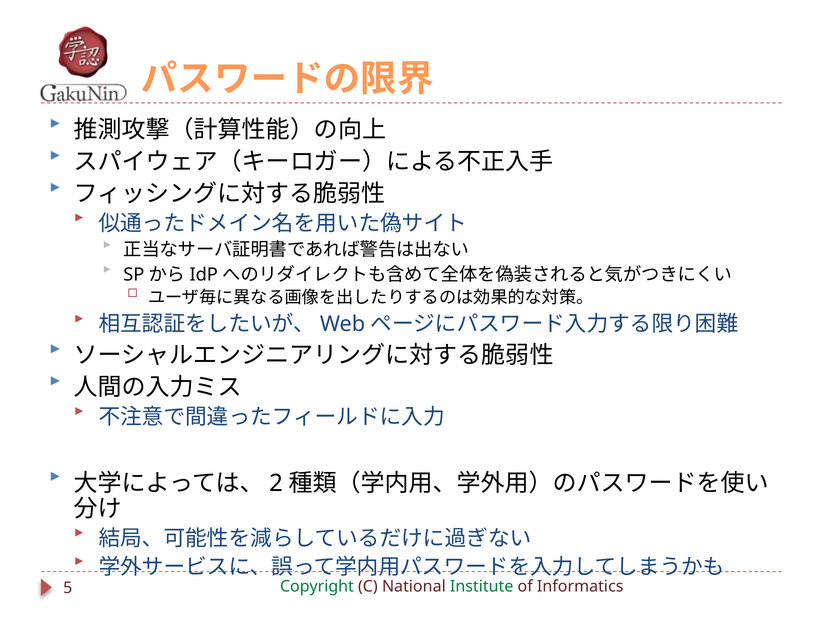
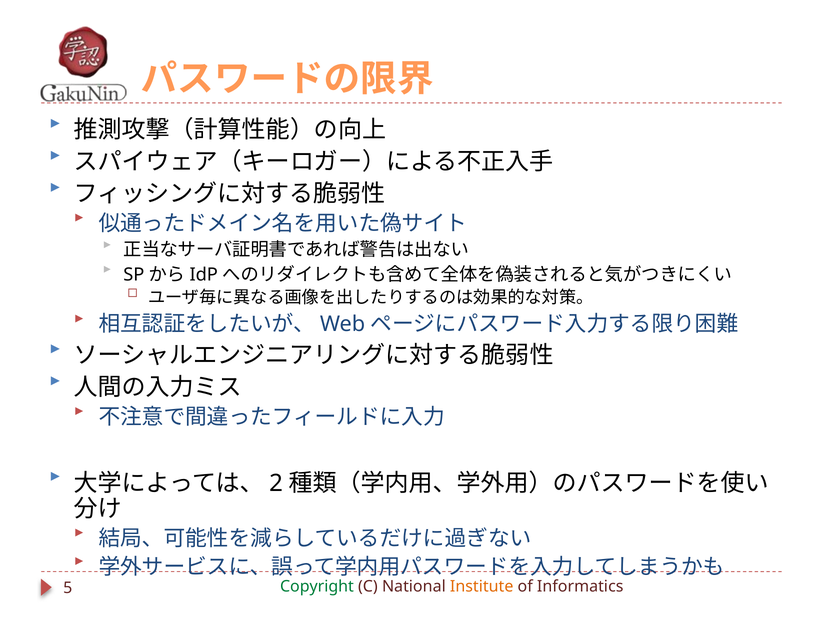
Institute colour: green -> orange (482, 587)
